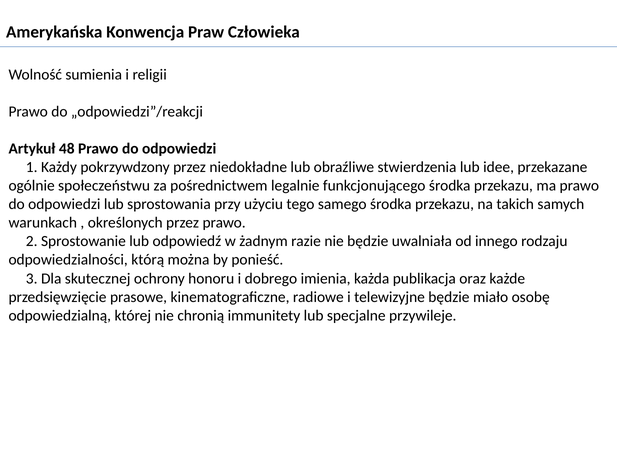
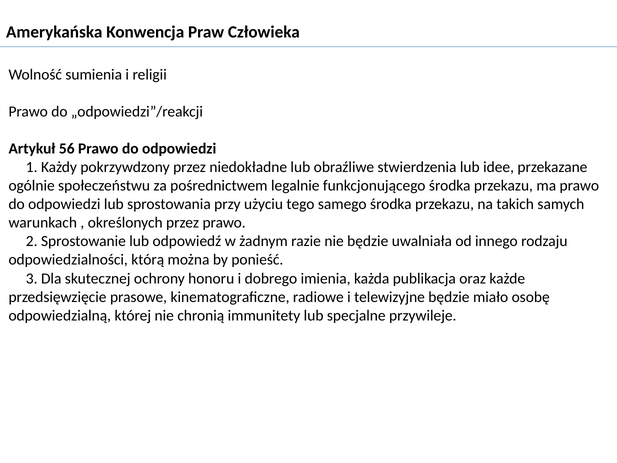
48: 48 -> 56 (67, 149)
